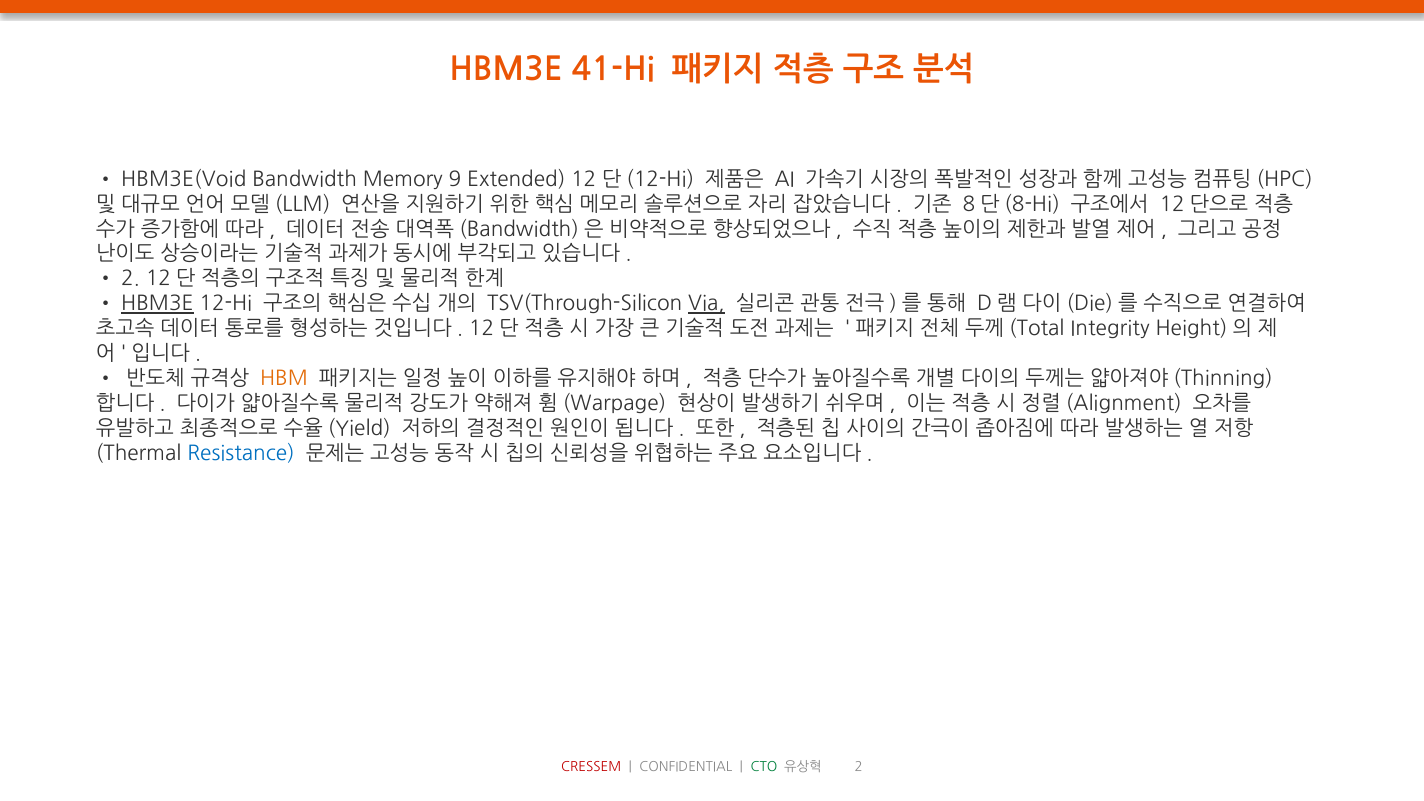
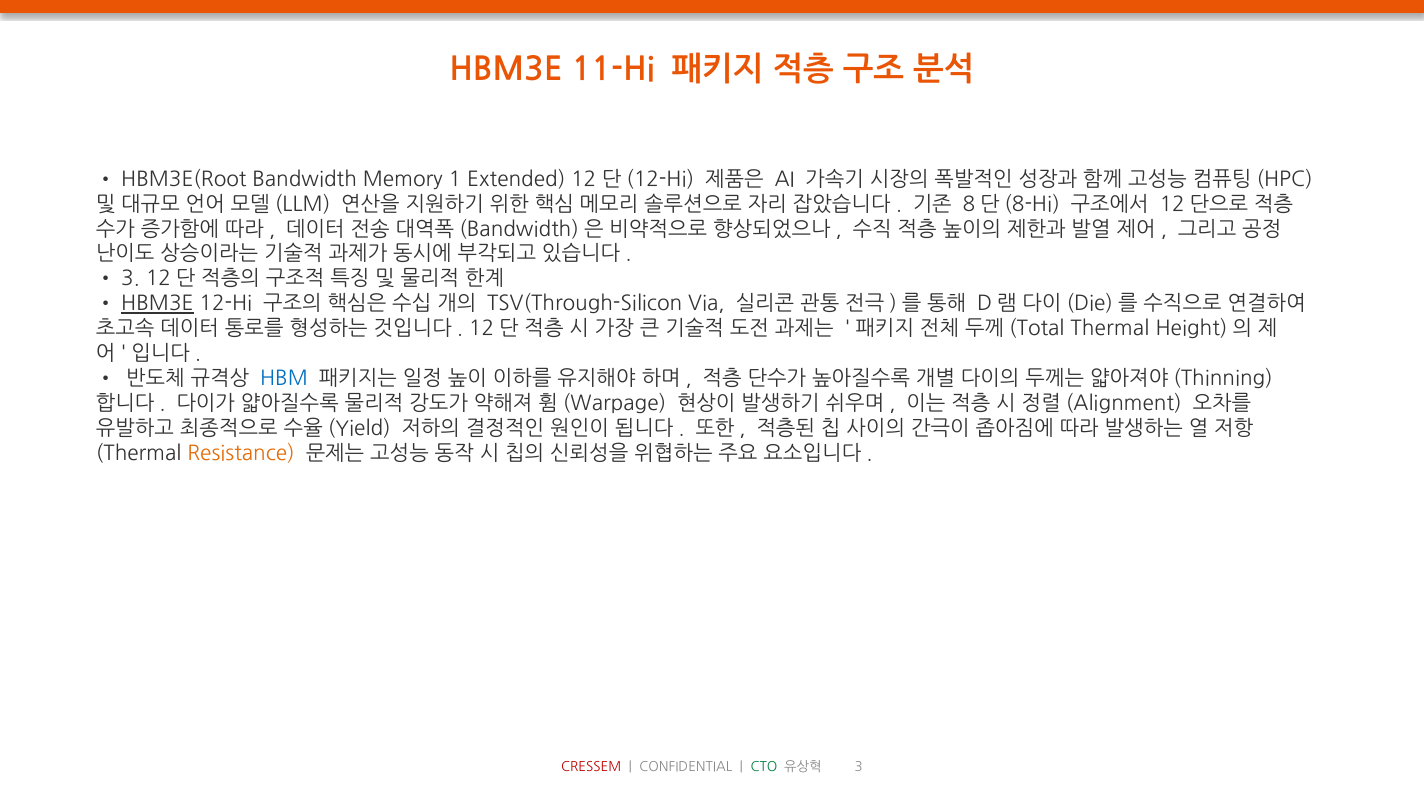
41-Hi: 41-Hi -> 11-Hi (613, 70)
HBM3E(Void: HBM3E(Void -> HBM3E(Root (184, 179)
9: 9 -> 1 (455, 179)
2: 2 -> 3 (131, 279)
Via underline: present -> none (706, 304)
Integrity: Integrity -> Thermal (1110, 329)
HBM colour: orange -> blue (284, 379)
Resistance colour: blue -> orange (241, 454)
2: 2 -> 3 (859, 767)
